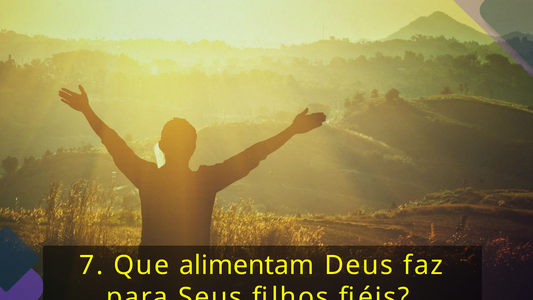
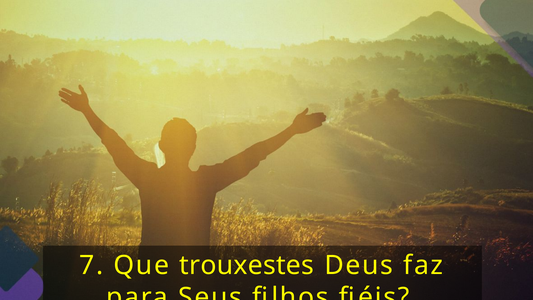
alimentam: alimentam -> trouxestes (247, 265)
